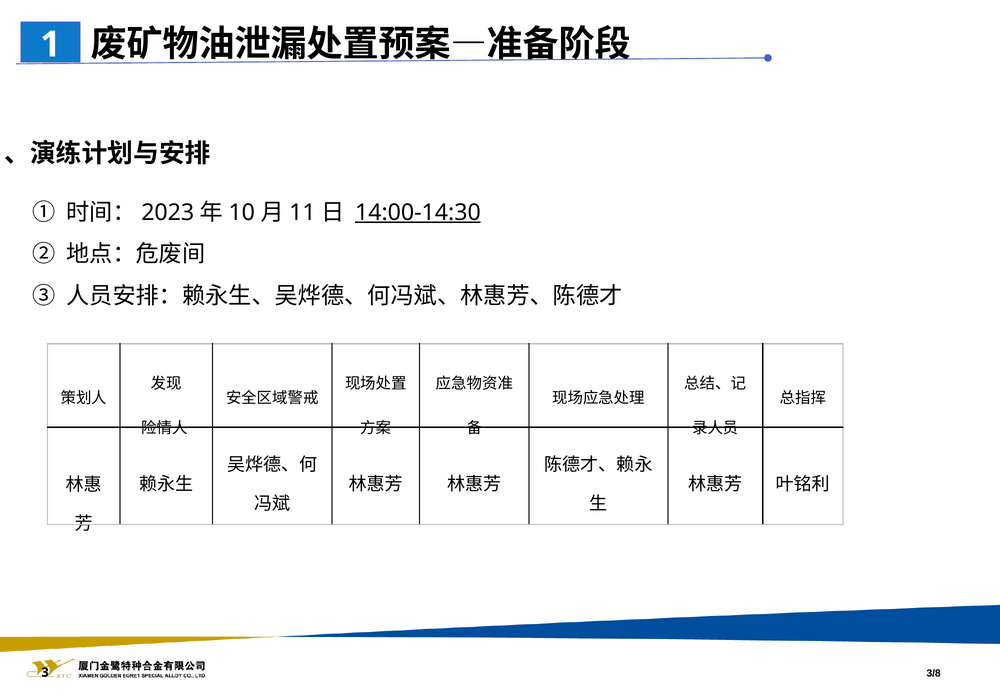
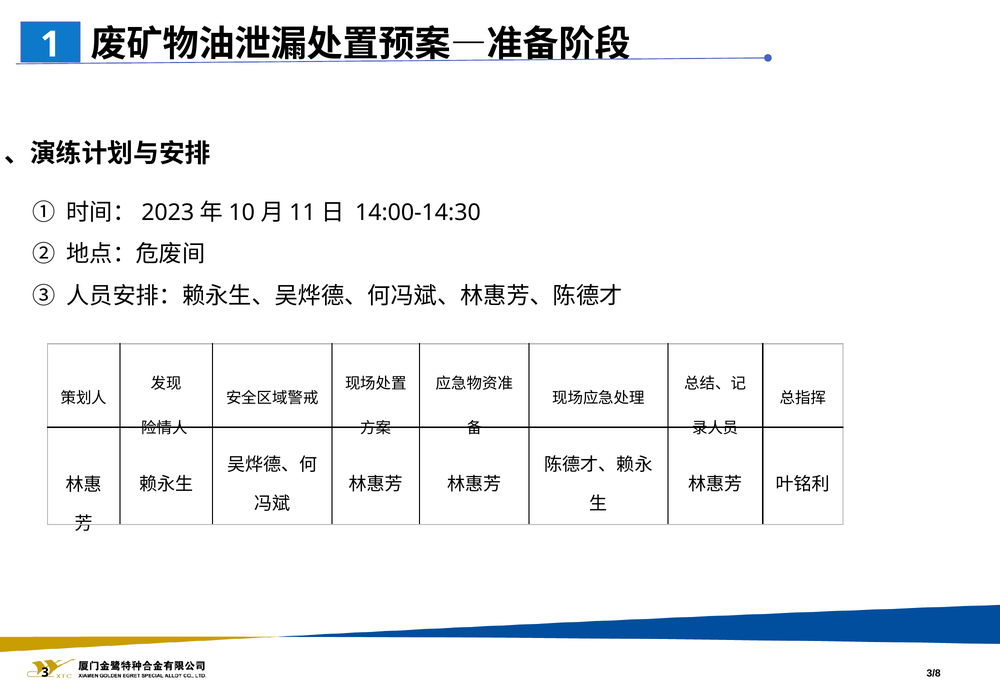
14:00-14:30 underline: present -> none (418, 213)
